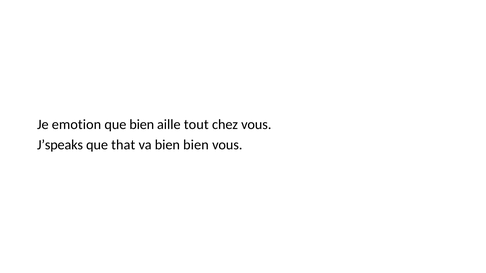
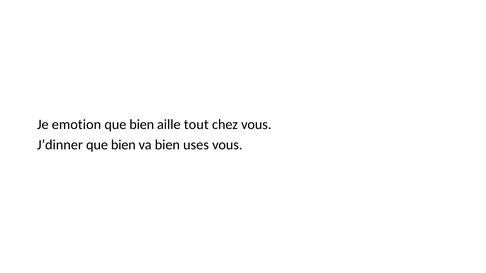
J’speaks: J’speaks -> J’dinner (60, 145)
that: that -> bien (123, 145)
bien bien: bien -> uses (196, 145)
